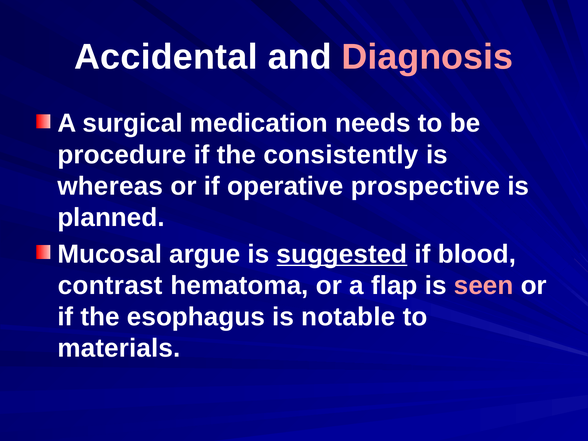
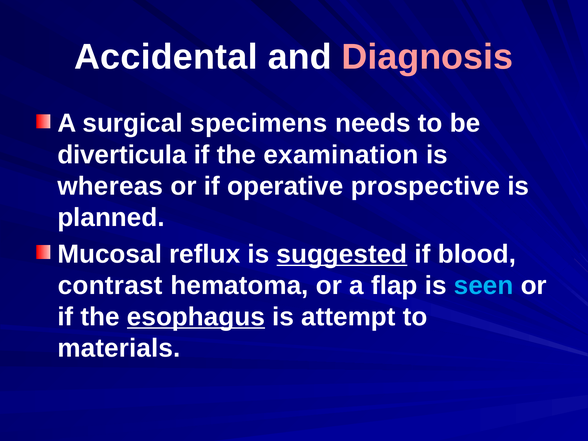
medication: medication -> specimens (259, 123)
procedure: procedure -> diverticula (122, 155)
consistently: consistently -> examination (341, 155)
argue: argue -> reflux (205, 254)
seen colour: pink -> light blue (484, 285)
esophagus underline: none -> present (196, 317)
notable: notable -> attempt (348, 317)
